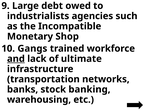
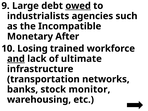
owed underline: none -> present (78, 6)
Shop: Shop -> After (67, 36)
Gangs: Gangs -> Losing (32, 49)
banking: banking -> monitor (89, 89)
